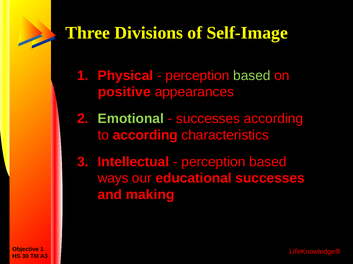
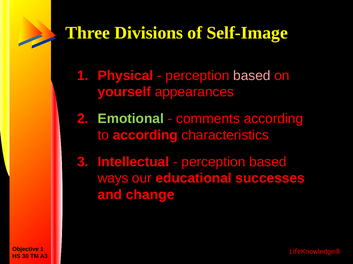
based colour: light green -> pink (252, 76)
positive: positive -> yourself (124, 92)
successes: successes -> comments (208, 119)
making: making -> change (150, 195)
